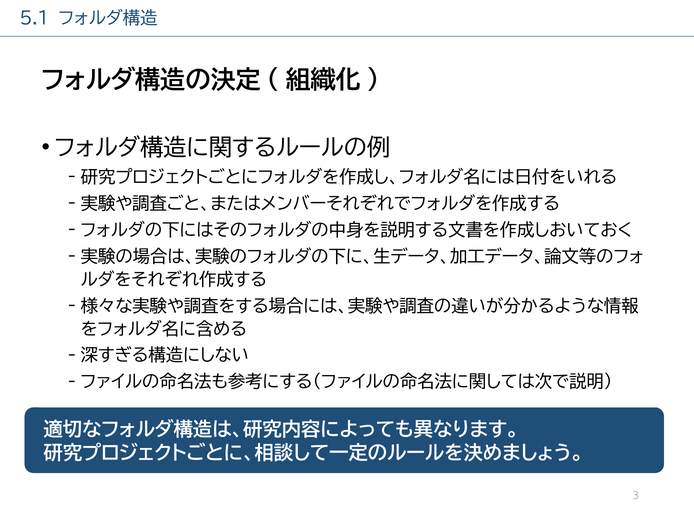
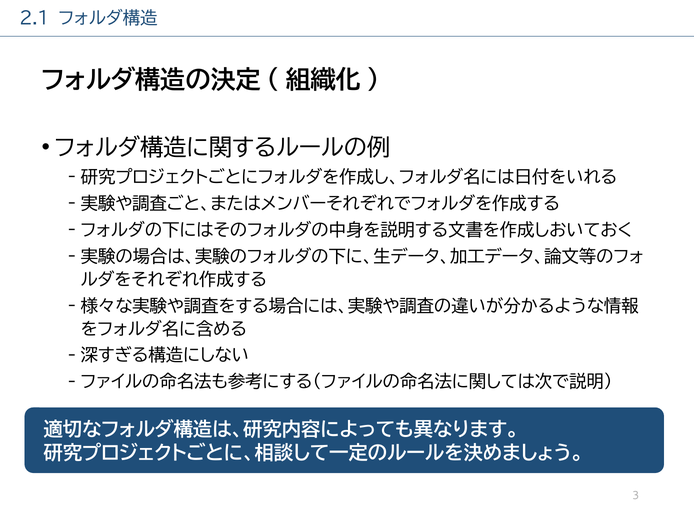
5.1: 5.1 -> 2.1 (34, 18)
